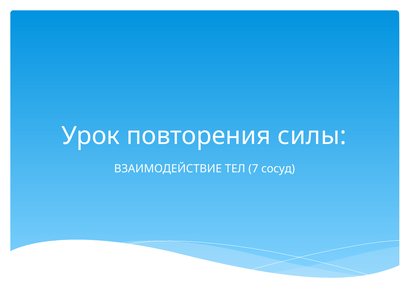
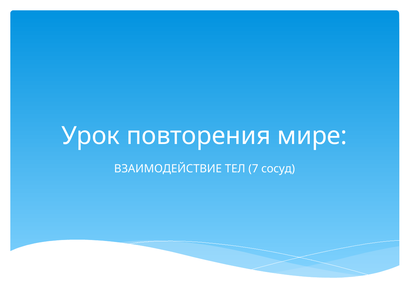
силы: силы -> мире (312, 136)
